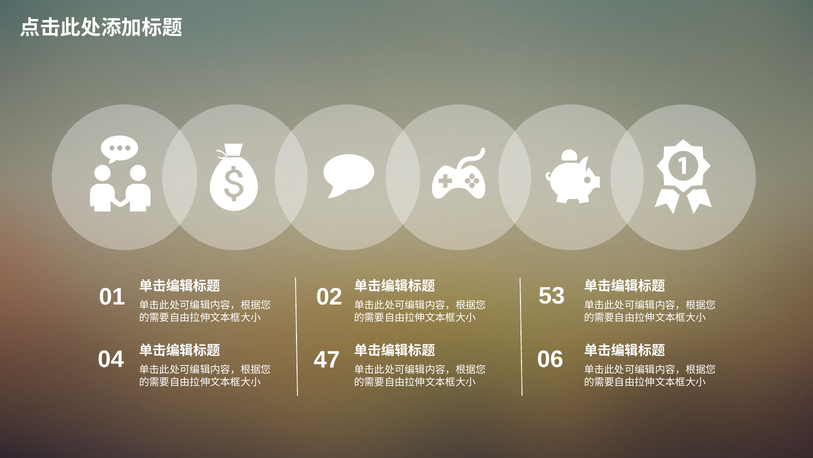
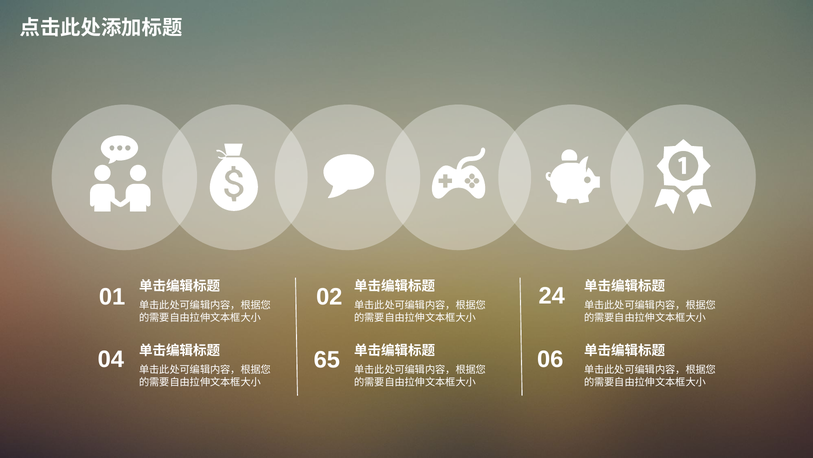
53: 53 -> 24 (552, 296)
47: 47 -> 65 (327, 360)
